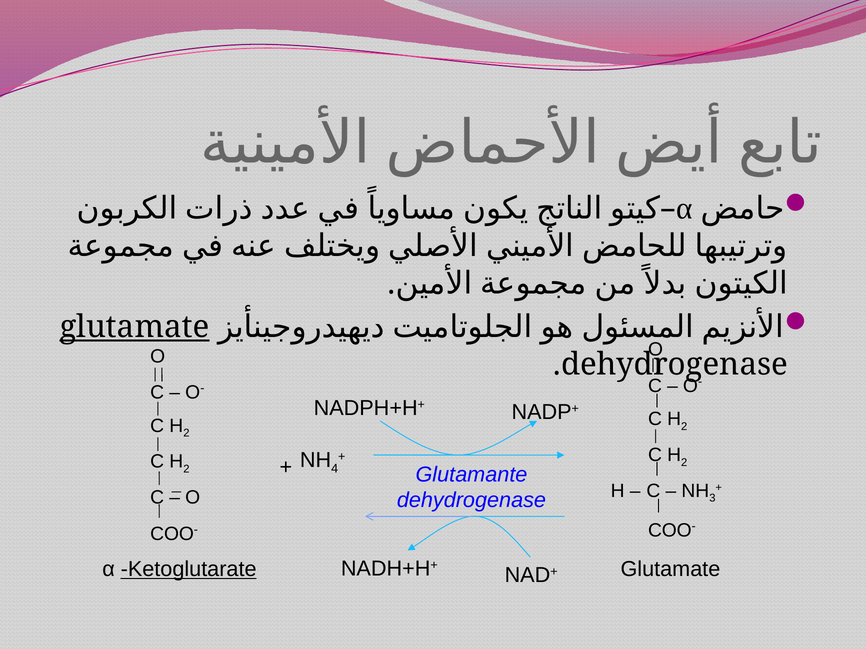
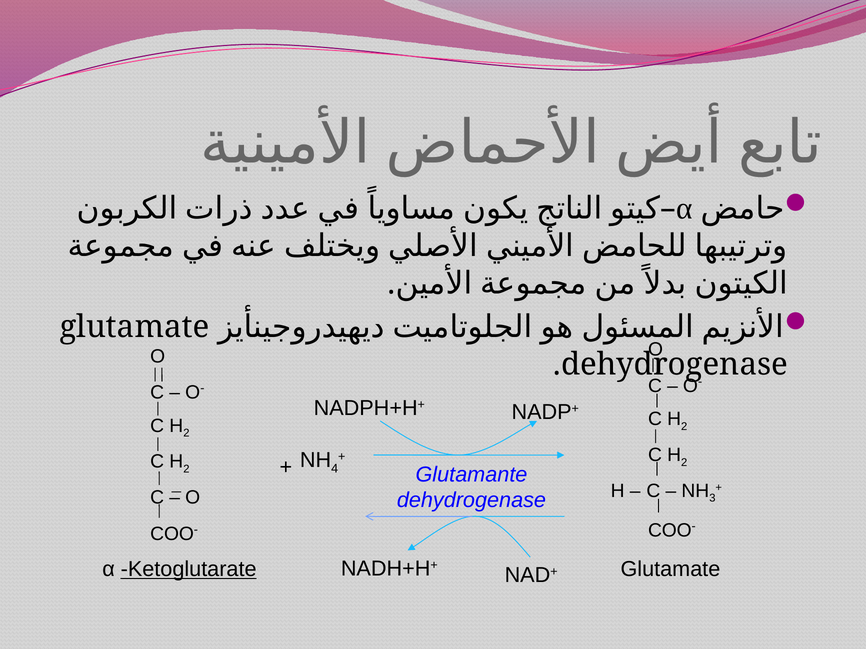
glutamate underline: present -> none (135, 327)
